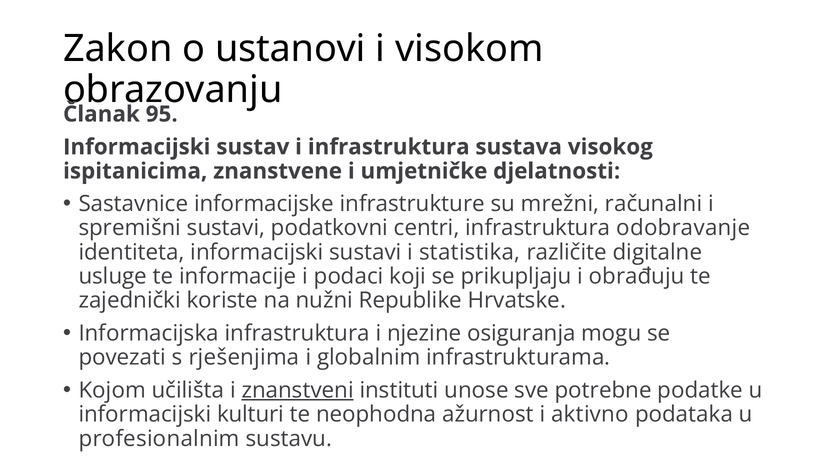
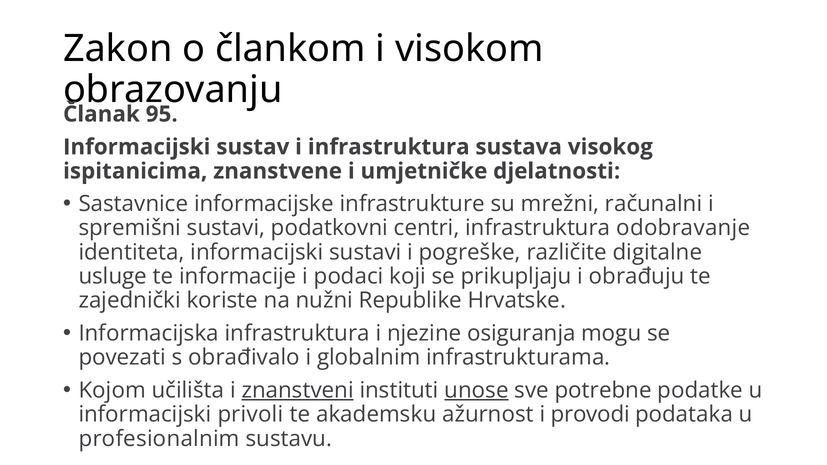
ustanovi: ustanovi -> člankom (290, 49)
statistika: statistika -> pogreške (470, 252)
rješenjima: rješenjima -> obrađivalo (244, 358)
unose underline: none -> present (477, 390)
kulturi: kulturi -> privoli (250, 415)
neophodna: neophodna -> akademsku (376, 415)
aktivno: aktivno -> provodi (590, 415)
